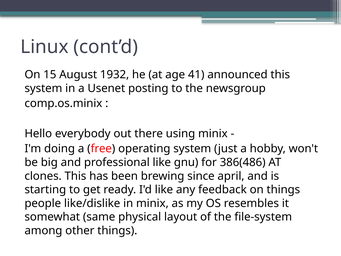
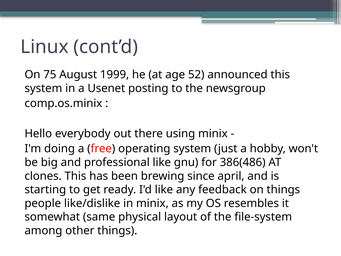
15: 15 -> 75 (50, 75)
1932: 1932 -> 1999 (115, 75)
41: 41 -> 52 (196, 75)
